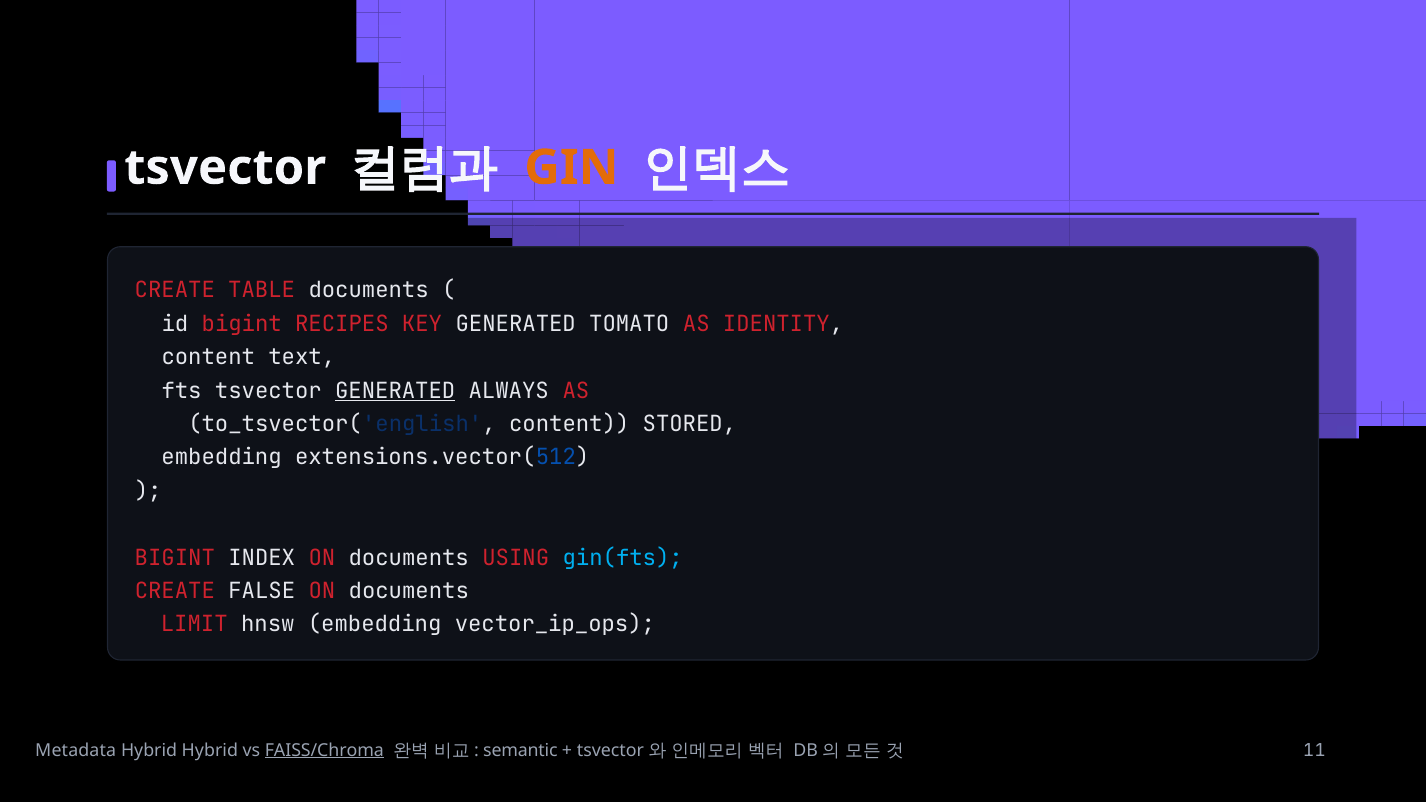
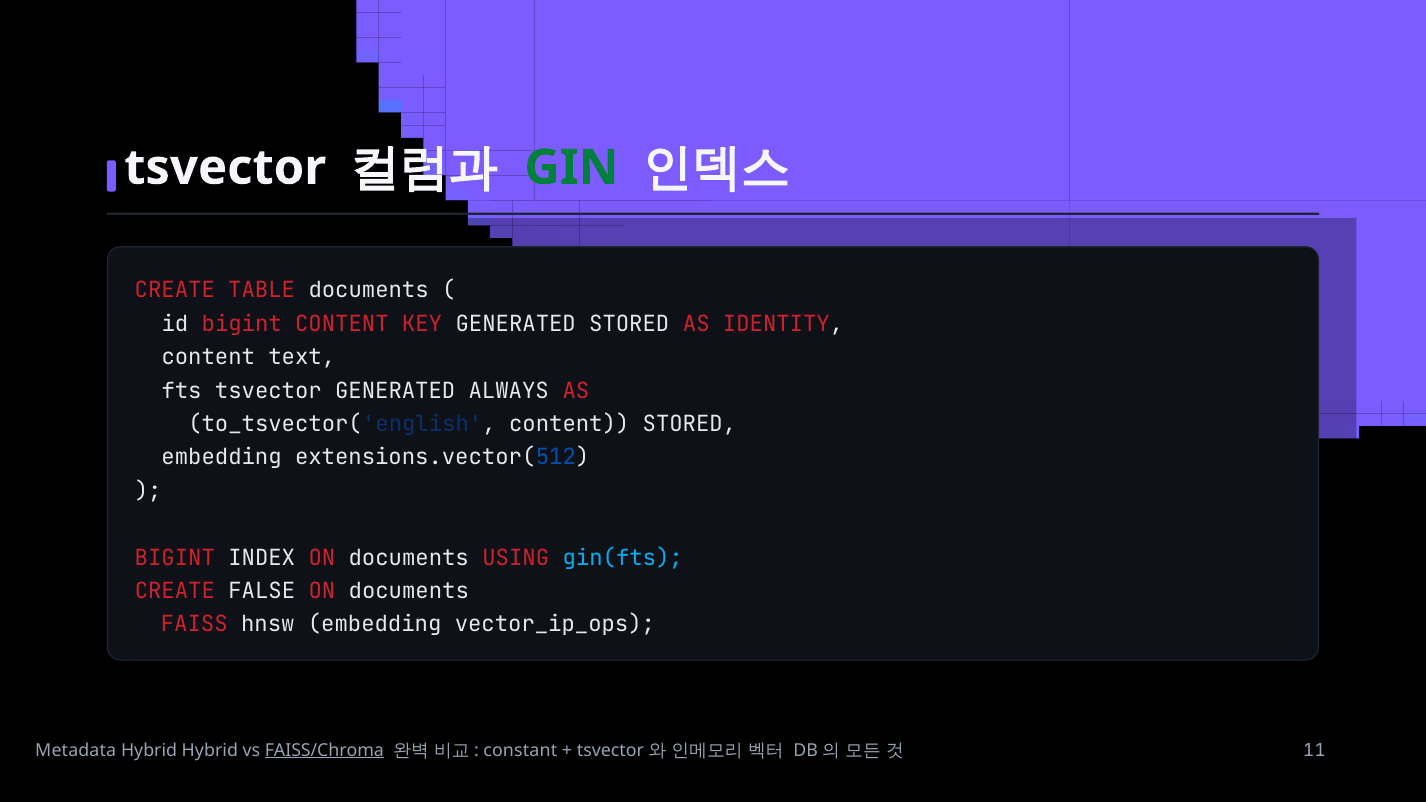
GIN colour: orange -> green (571, 168)
bigint RECIPES: RECIPES -> CONTENT (342, 324)
GENERATED TOMATO: TOMATO -> STORED (629, 324)
GENERATED underline: present -> none (395, 391)
LIMIT: LIMIT -> FAISS (194, 625)
semantic: semantic -> constant (520, 750)
